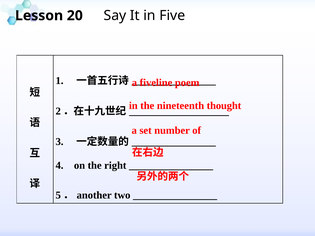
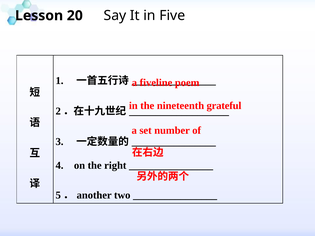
thought: thought -> grateful (224, 106)
